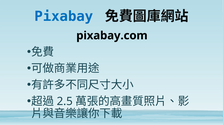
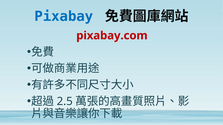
pixabay.com colour: black -> red (112, 36)
